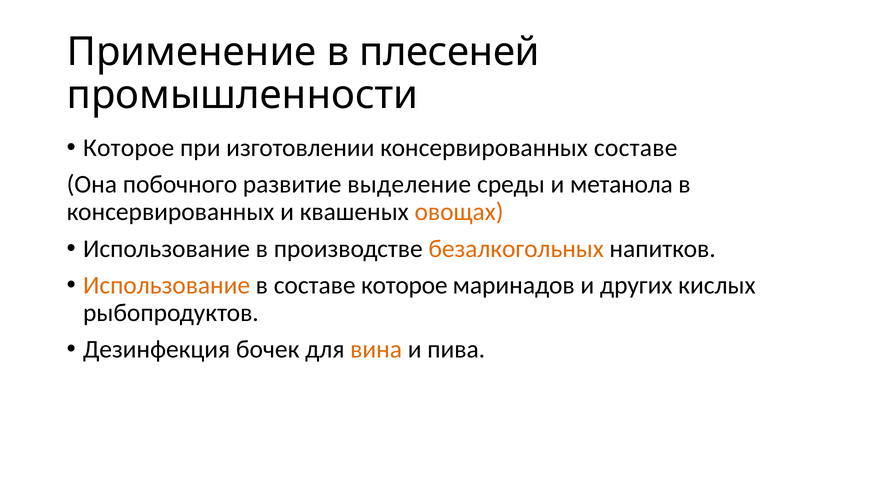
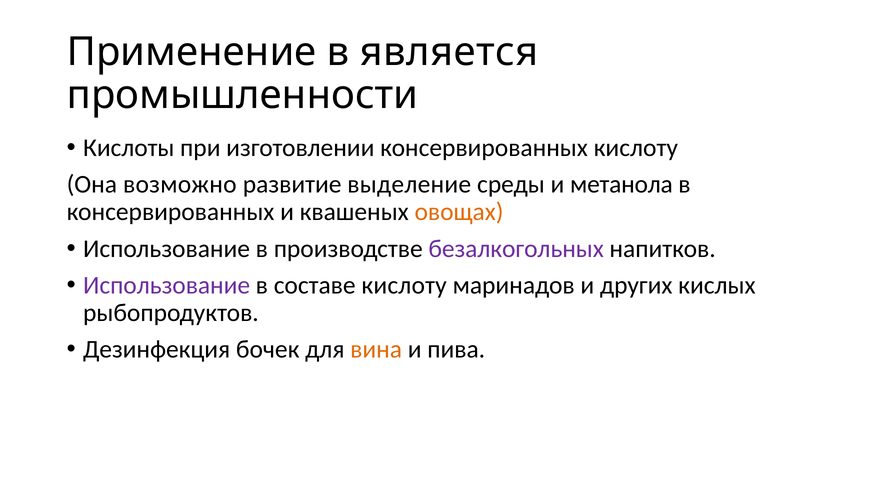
плесеней: плесеней -> является (449, 52)
Которое: Которое -> Кислоты (129, 148)
консервированных составе: составе -> кислоту (636, 148)
побочного: побочного -> возможно (180, 185)
безалкогольных colour: orange -> purple (516, 249)
Использование colour: orange -> purple (167, 285)
составе которое: которое -> кислоту (404, 285)
